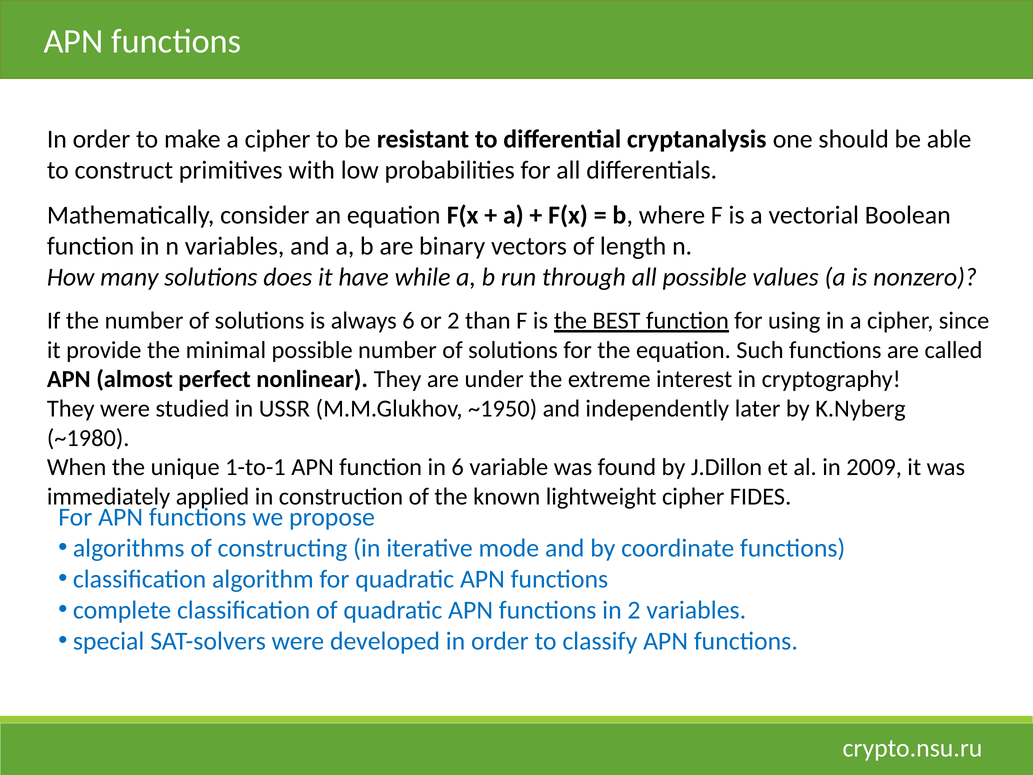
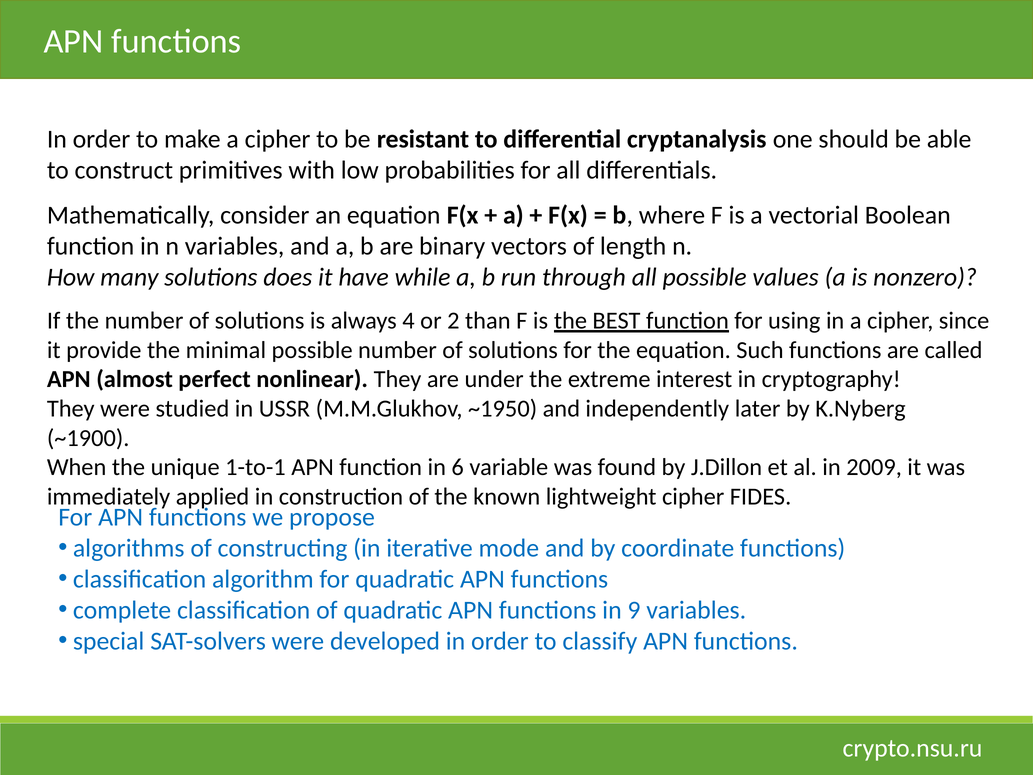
always 6: 6 -> 4 (409, 321)
~1980: ~1980 -> ~1900 (88, 438)
in 2: 2 -> 9 (634, 610)
